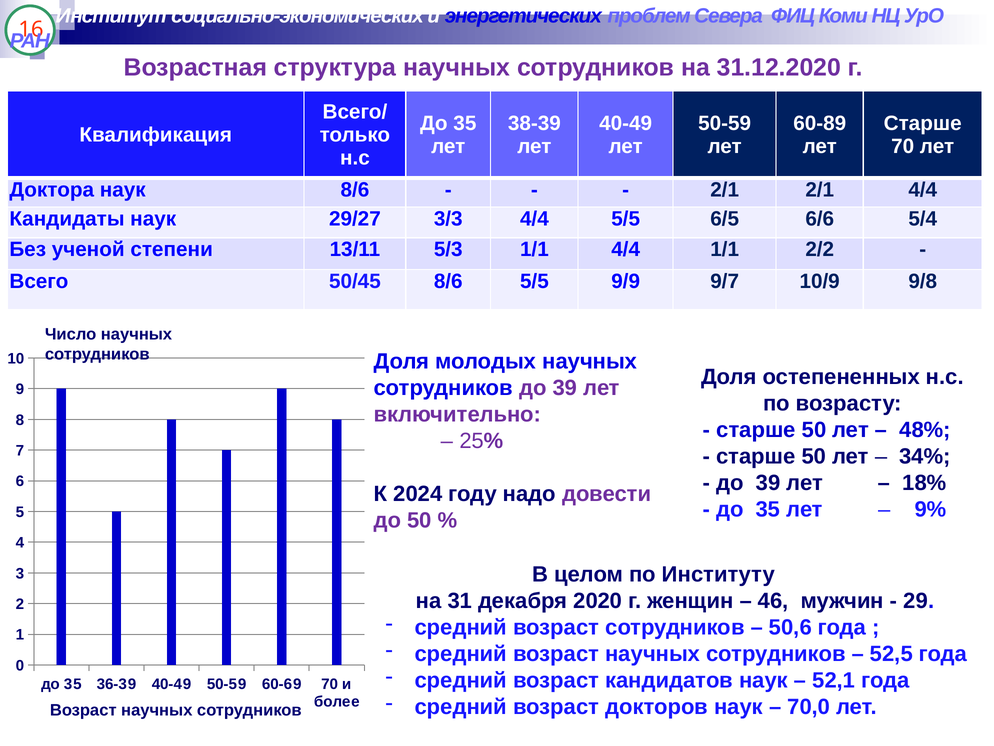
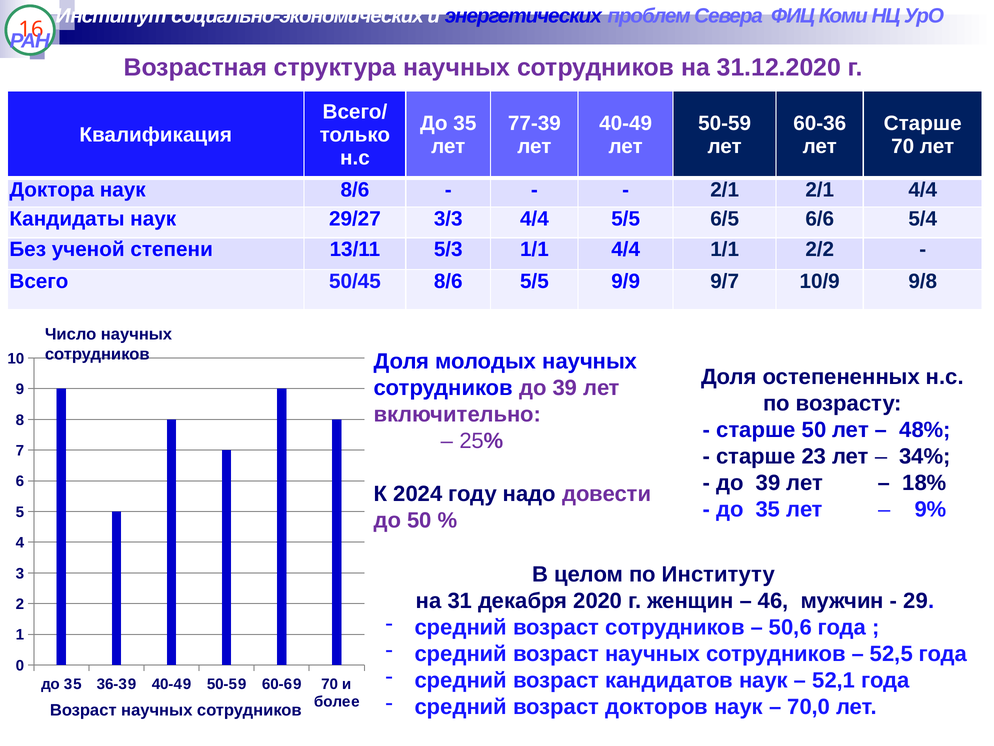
38-39: 38-39 -> 77-39 (534, 123)
60-89: 60-89 -> 60-36 (820, 123)
50: 50 -> 23 (814, 456)
